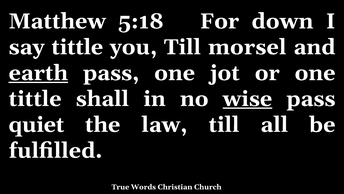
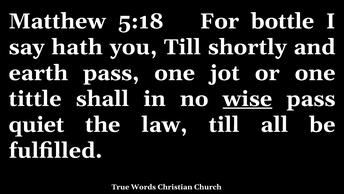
down: down -> bottle (283, 21)
say tittle: tittle -> hath (77, 47)
morsel: morsel -> shortly (247, 47)
earth underline: present -> none (38, 73)
